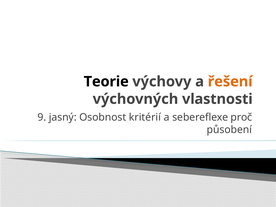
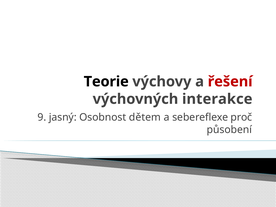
řešení colour: orange -> red (230, 82)
vlastnosti: vlastnosti -> interakce (217, 99)
kritérií: kritérií -> dětem (145, 117)
